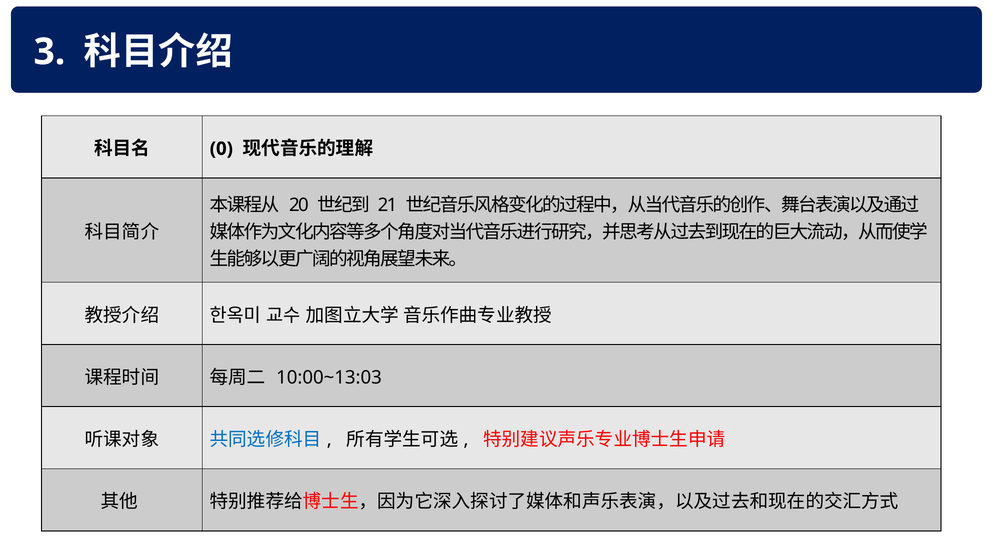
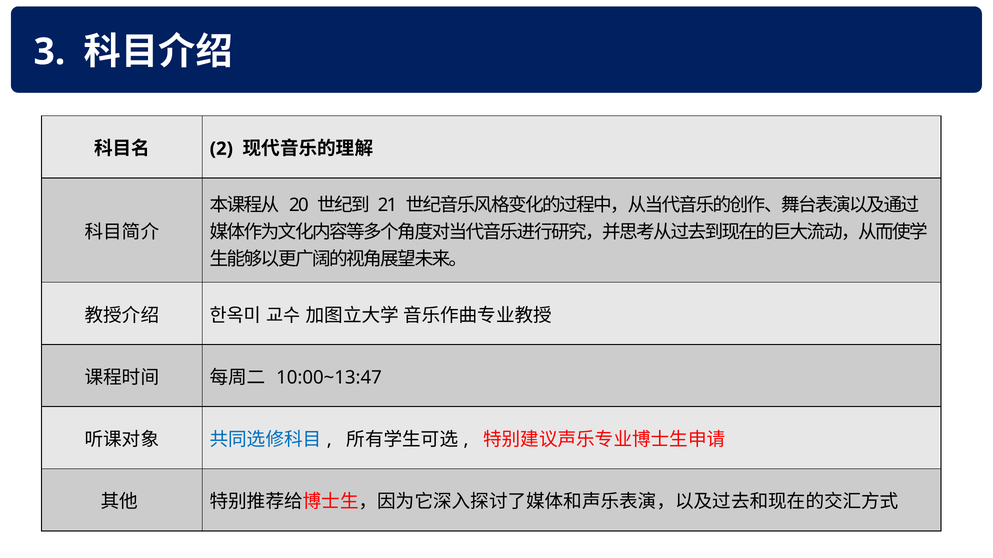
0: 0 -> 2 (221, 149)
10:00~13:03: 10:00~13:03 -> 10:00~13:47 (329, 378)
